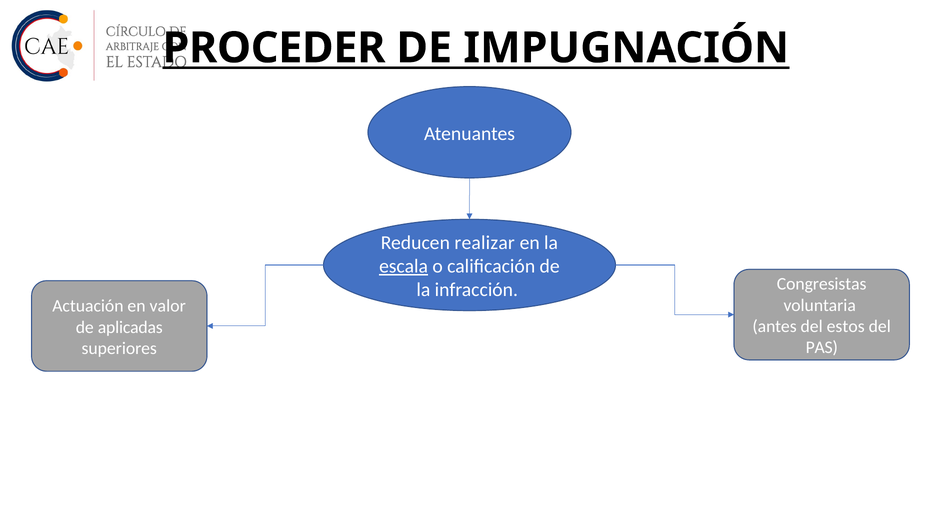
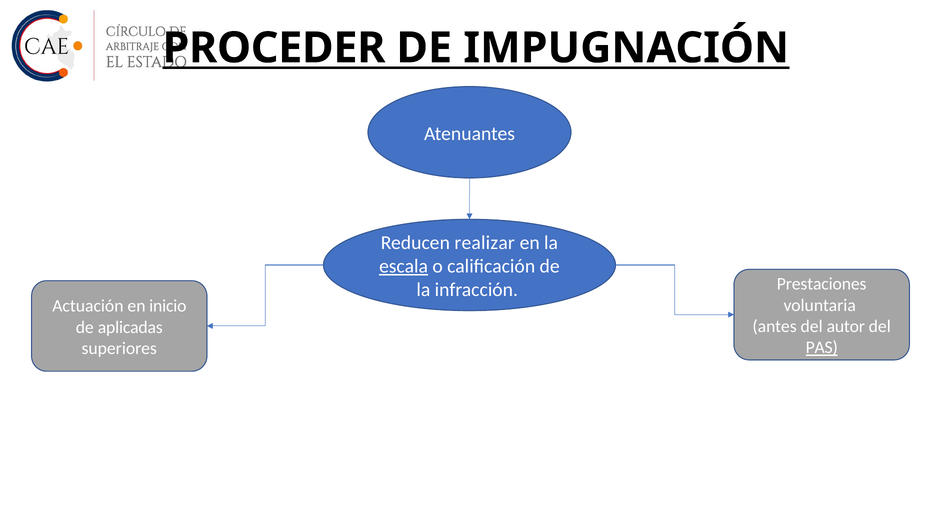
Congresistas: Congresistas -> Prestaciones (822, 284)
valor: valor -> inicio (168, 306)
estos: estos -> autor (846, 326)
PAS underline: none -> present (822, 347)
